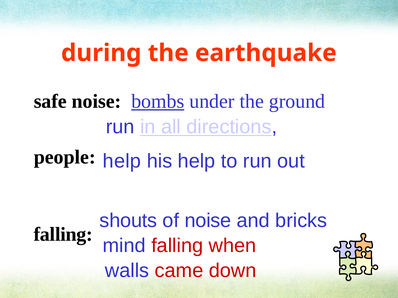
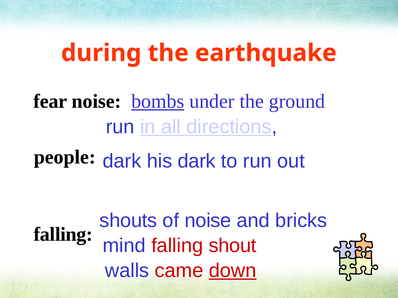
safe: safe -> fear (50, 102)
help: help -> dark (122, 161)
his help: help -> dark (197, 161)
when: when -> shout (233, 246)
down underline: none -> present (233, 271)
